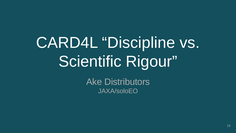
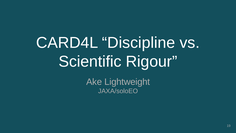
Distributors: Distributors -> Lightweight (127, 82)
